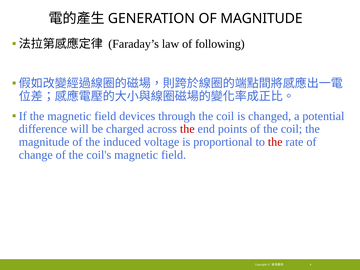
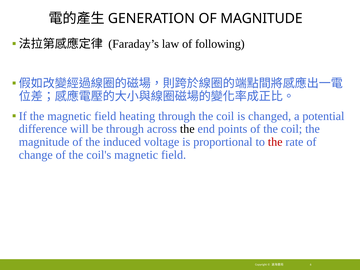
devices: devices -> heating (137, 116)
be charged: charged -> through (125, 129)
the colour: red -> black (187, 129)
